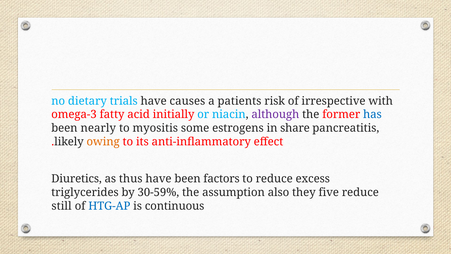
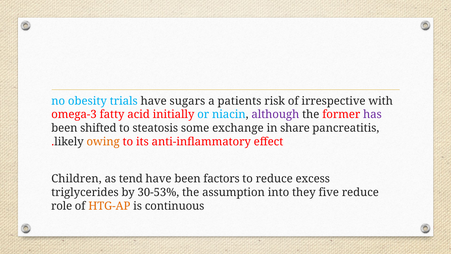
dietary: dietary -> obesity (87, 101)
causes: causes -> sugars (187, 101)
has colour: blue -> purple (372, 114)
nearly: nearly -> shifted (98, 128)
myositis: myositis -> steatosis (155, 128)
estrogens: estrogens -> exchange (238, 128)
Diuretics: Diuretics -> Children (76, 179)
thus: thus -> tend (131, 179)
30-59%: 30-59% -> 30-53% (158, 192)
also: also -> into (278, 192)
still: still -> role (62, 206)
HTG-AP colour: blue -> orange (109, 206)
